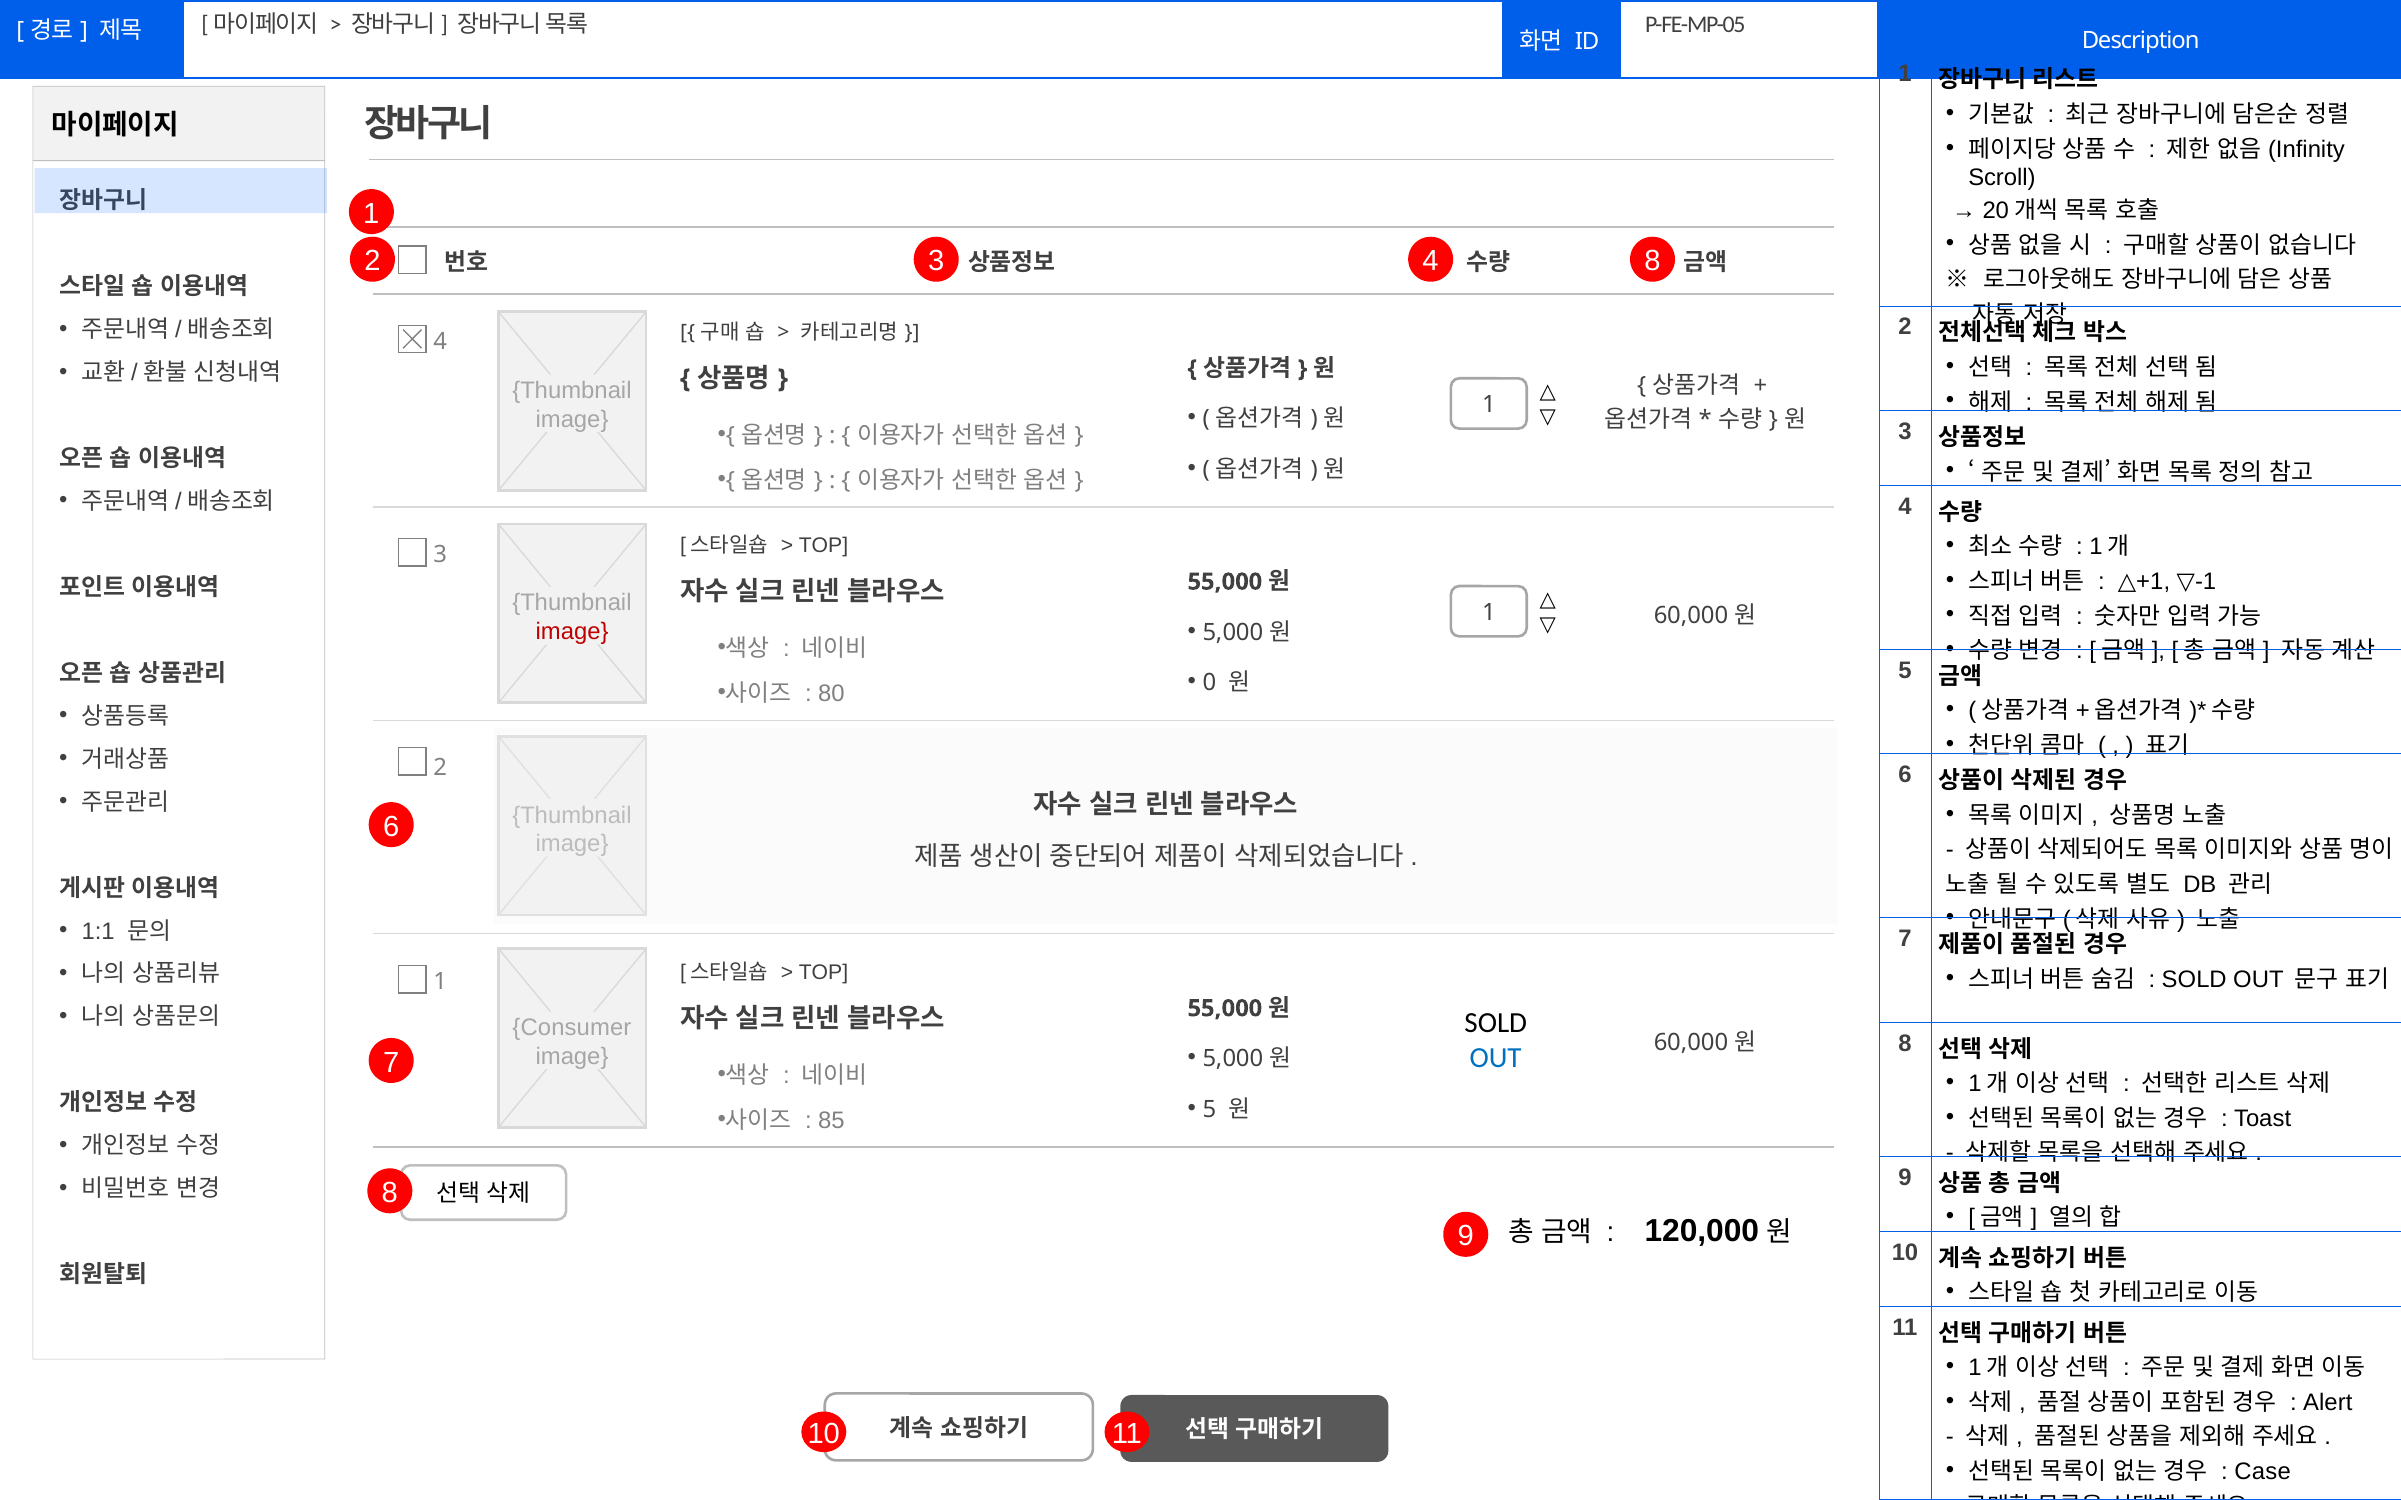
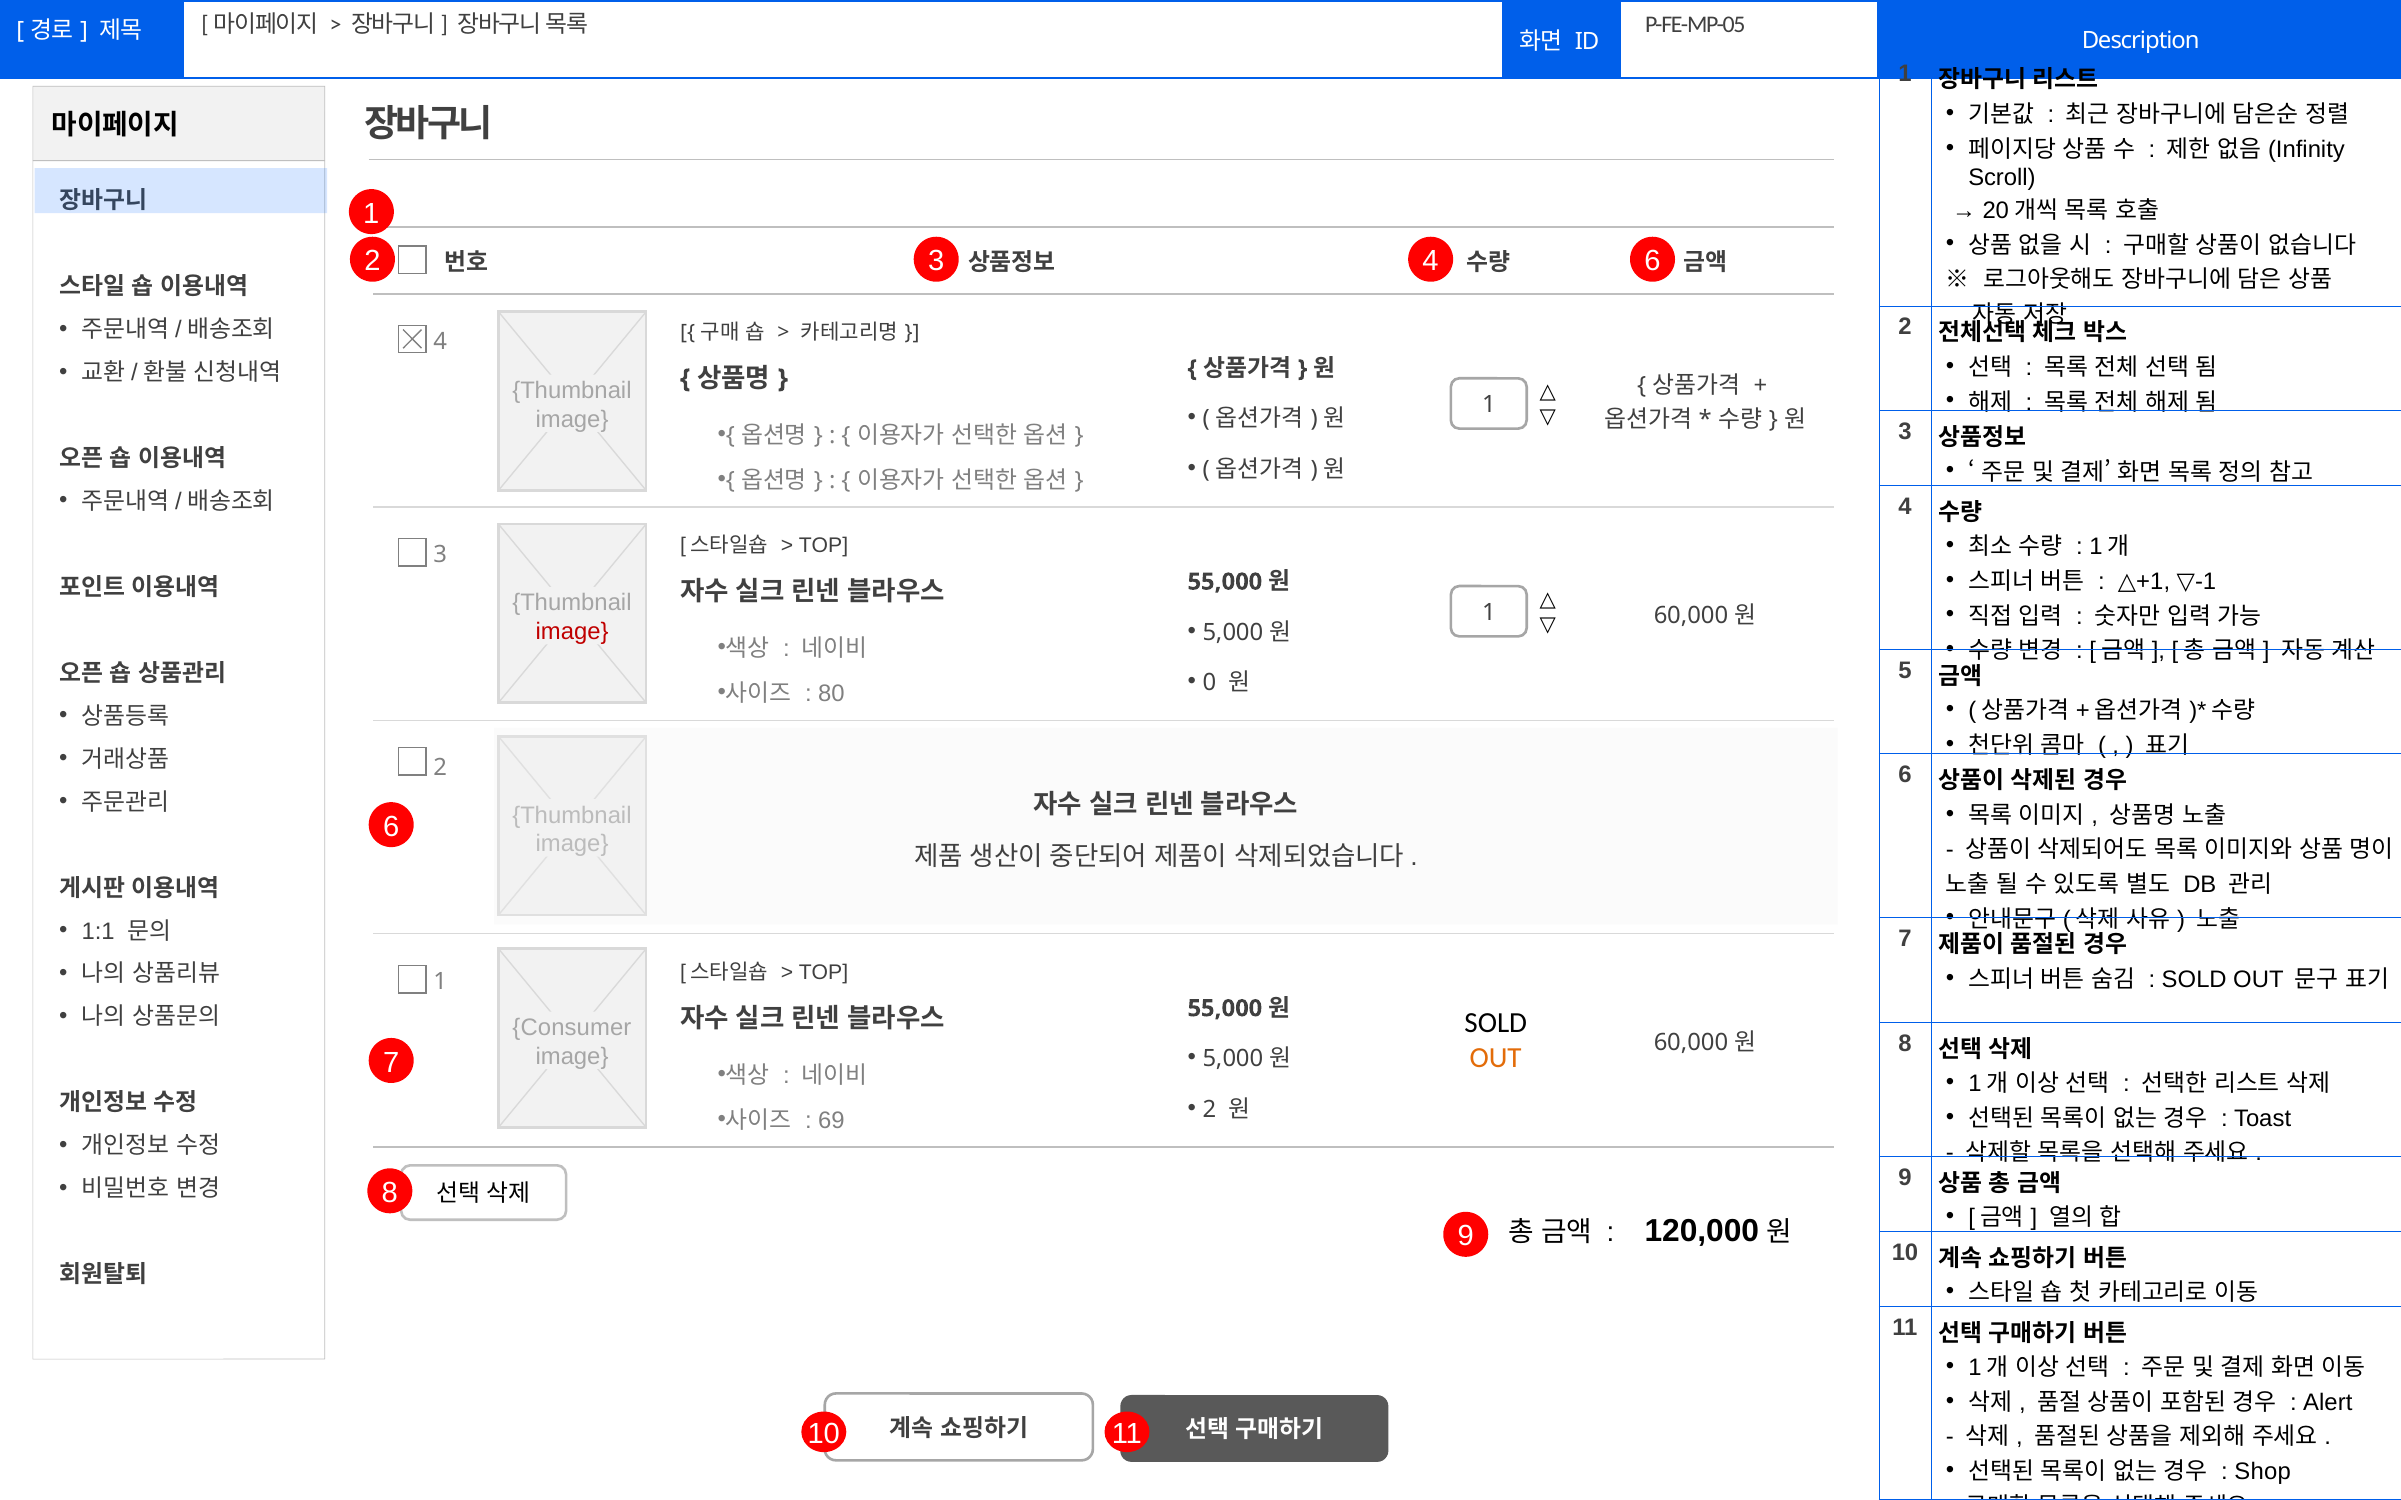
4 8: 8 -> 6 (1652, 261)
OUT colour: blue -> orange (1496, 1058)
5: 5 -> 2 (1209, 1110)
85: 85 -> 69 (831, 1121)
Case: Case -> Shop (2263, 1472)
